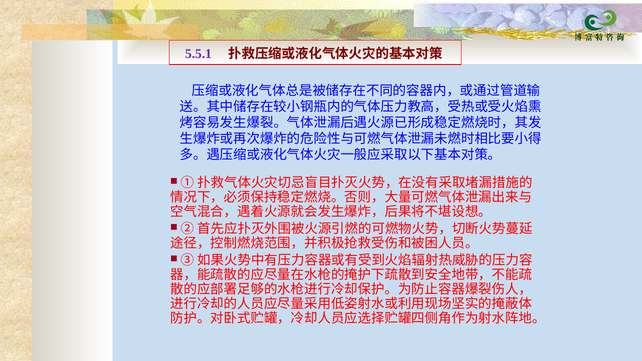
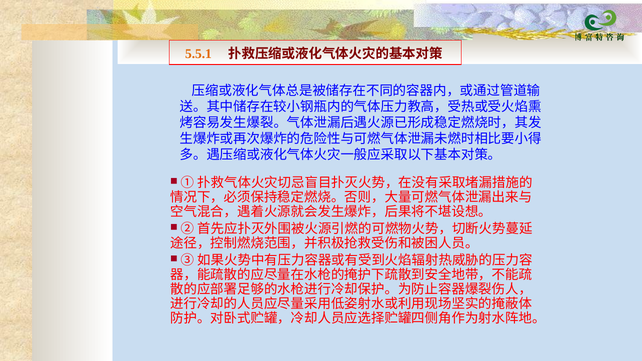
5.5.1 colour: purple -> orange (198, 54)
